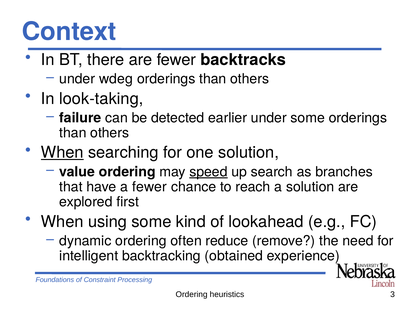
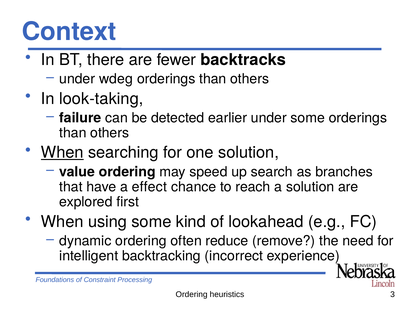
speed underline: present -> none (208, 172)
a fewer: fewer -> effect (149, 187)
obtained: obtained -> incorrect (234, 256)
